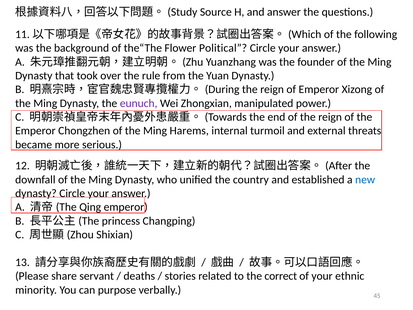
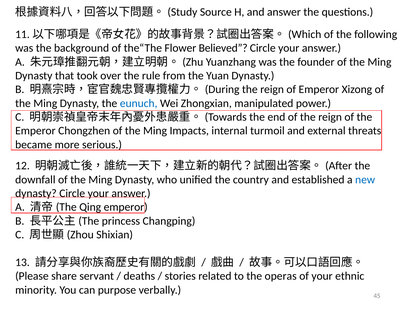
Political: Political -> Believed (223, 48)
eunuch colour: purple -> blue (139, 103)
Harems: Harems -> Impacts (189, 131)
correct: correct -> operas (281, 276)
